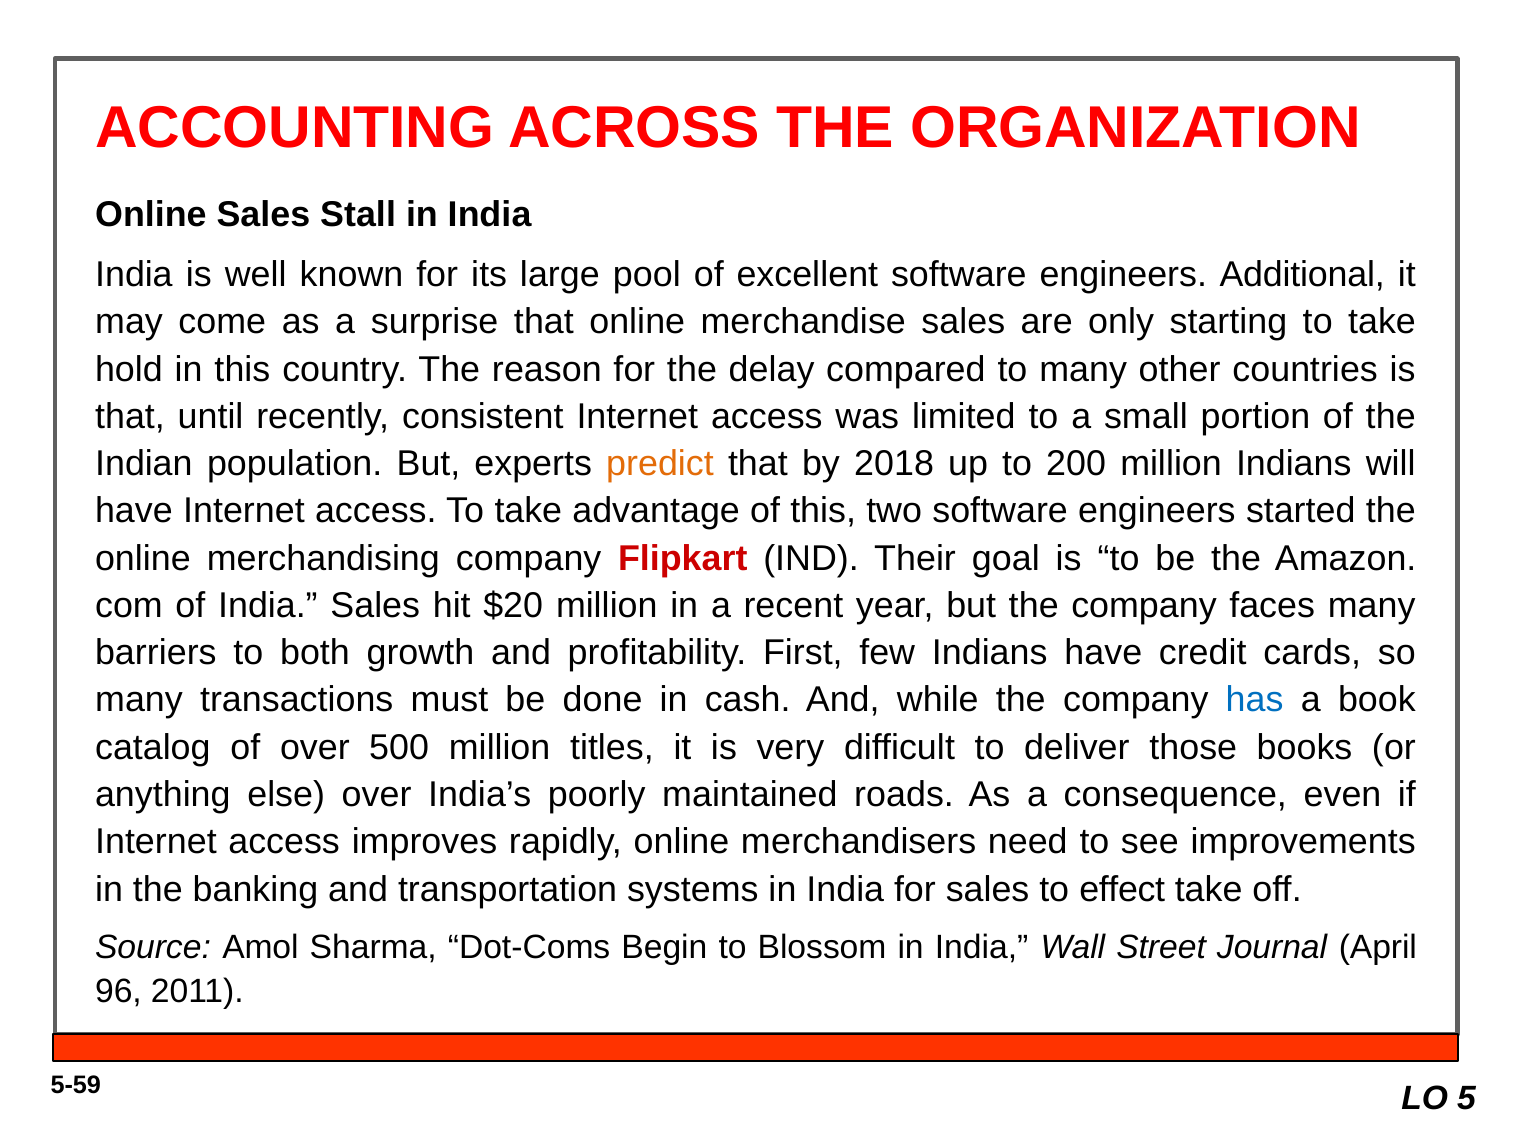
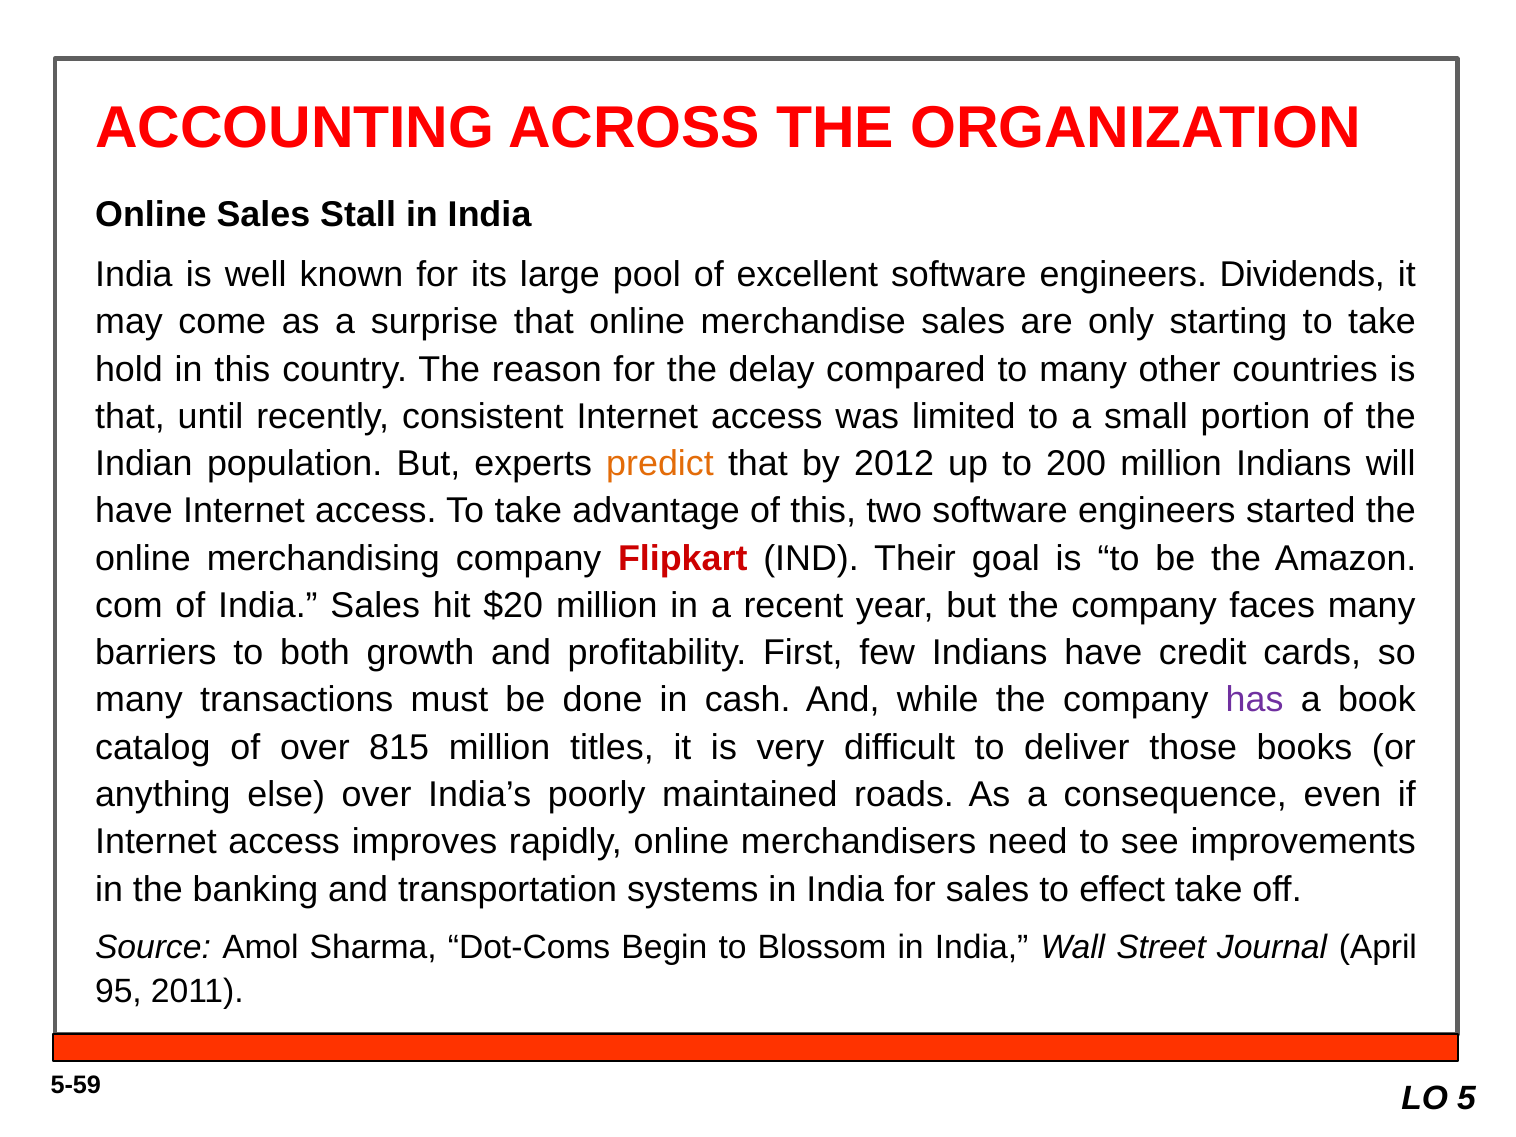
Additional: Additional -> Dividends (1302, 275)
2018: 2018 -> 2012 (894, 464)
has colour: blue -> purple (1255, 700)
500: 500 -> 815 (399, 747)
96: 96 -> 95 (118, 992)
